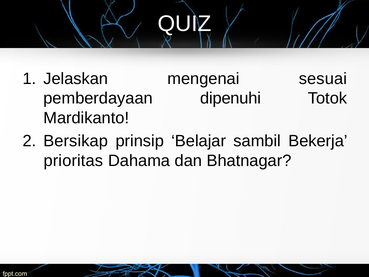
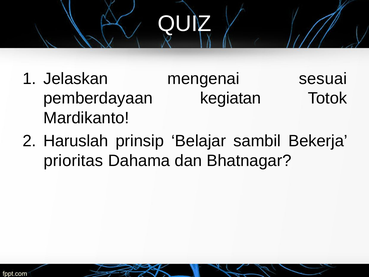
dipenuhi: dipenuhi -> kegiatan (231, 98)
Bersikap: Bersikap -> Haruslah (76, 141)
